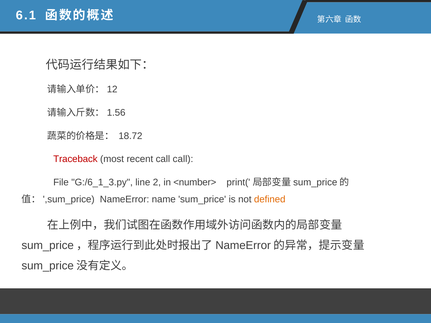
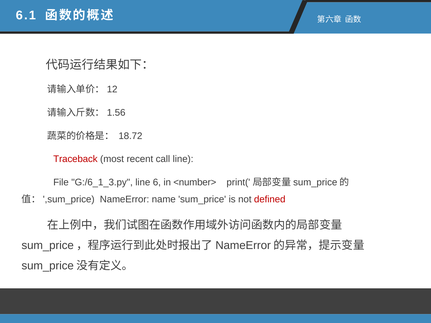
call call: call -> line (183, 159)
2: 2 -> 6 (157, 182)
defined colour: orange -> red (270, 200)
